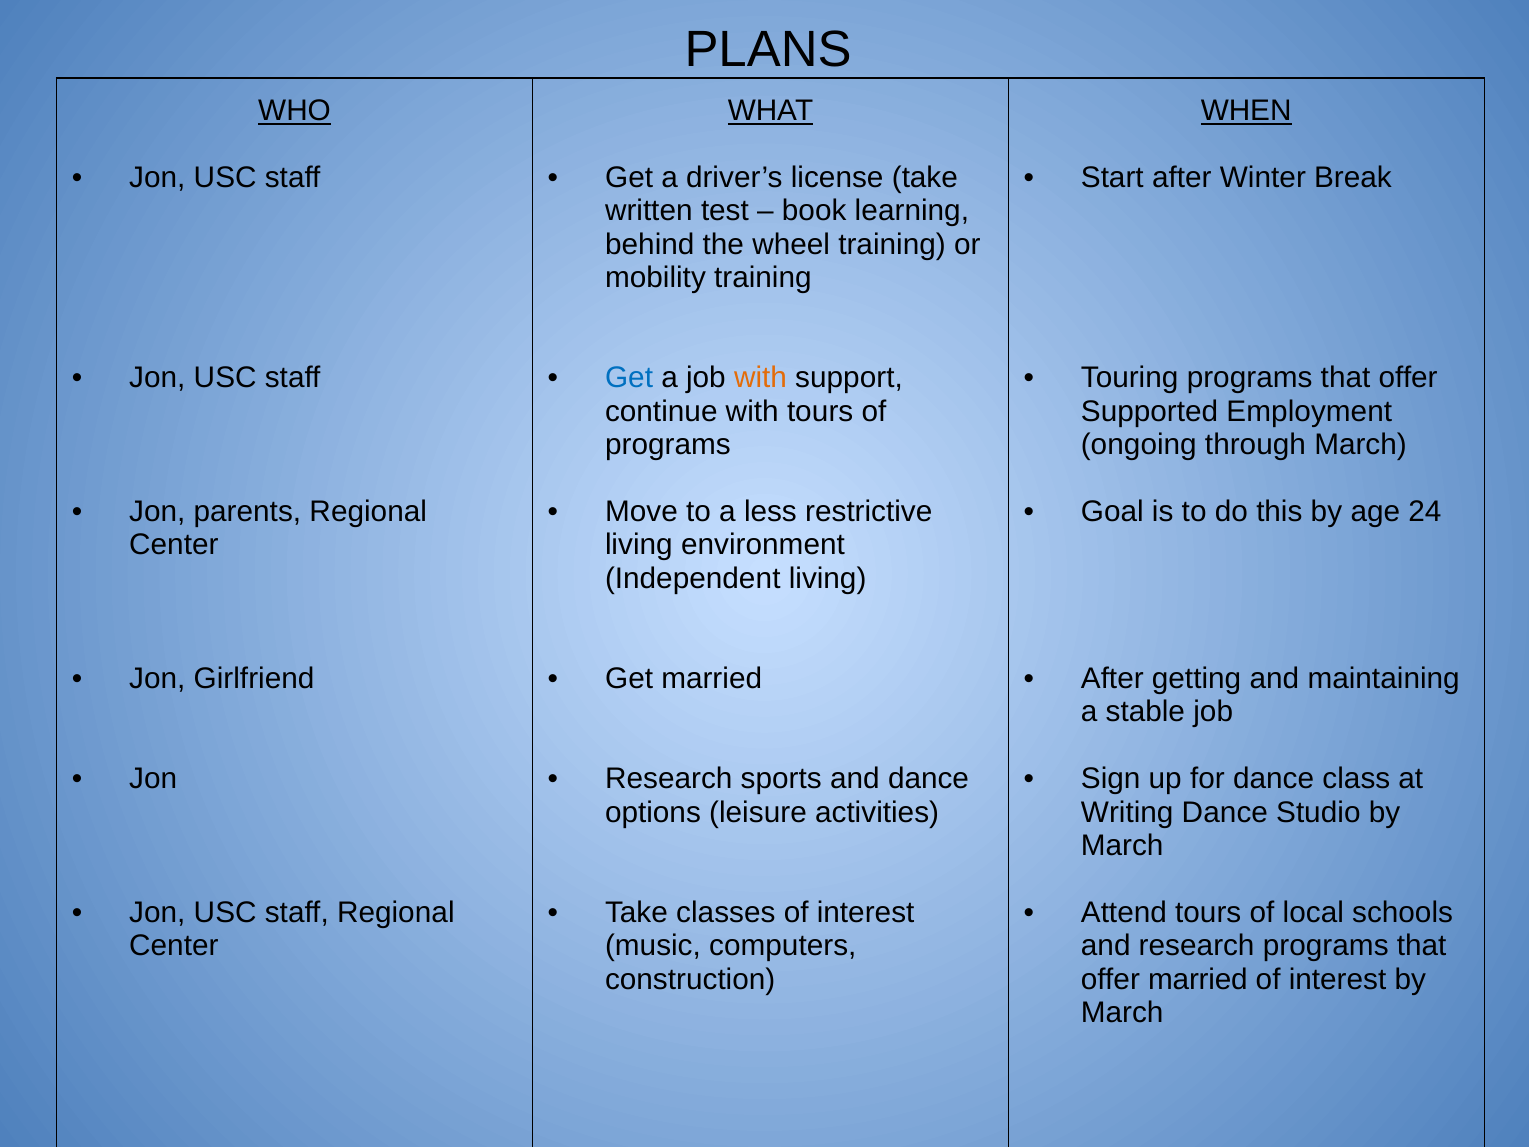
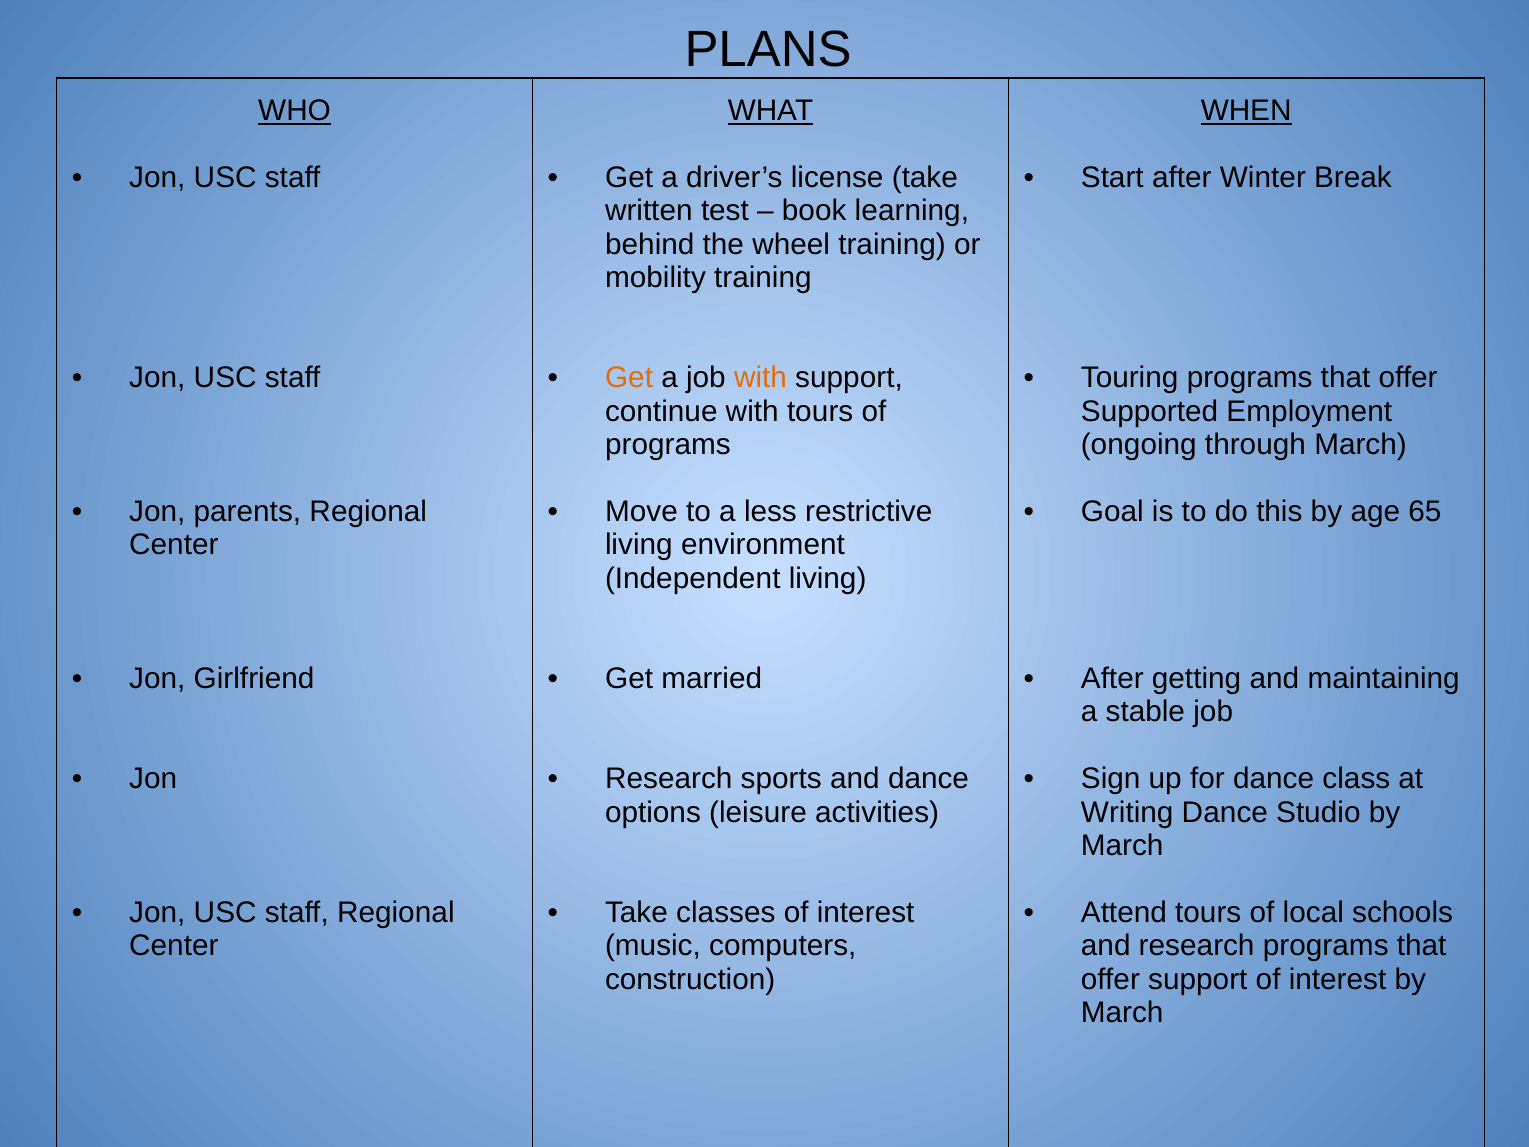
Get colour: blue -> orange (629, 378)
24: 24 -> 65 (1425, 511)
offer married: married -> support (1198, 979)
